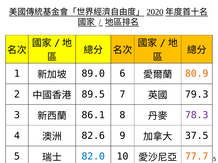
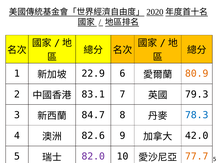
89.0: 89.0 -> 22.9 (93, 74)
89.5: 89.5 -> 83.1 (93, 95)
86.1: 86.1 -> 84.7 (93, 115)
78.3 colour: purple -> blue (197, 115)
37.5: 37.5 -> 42.0 (197, 136)
82.0 colour: blue -> purple (93, 157)
